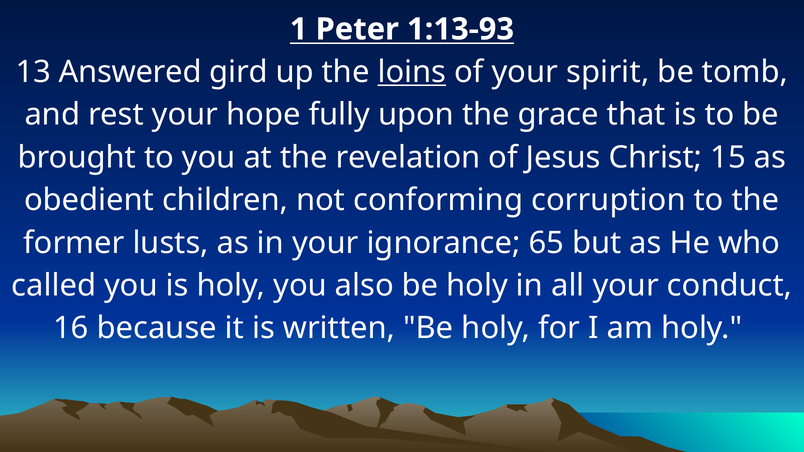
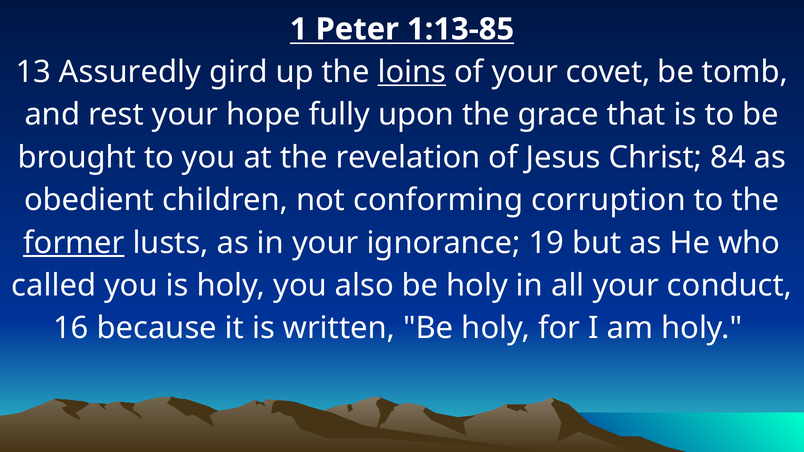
1:13-93: 1:13-93 -> 1:13-85 (461, 29)
Answered: Answered -> Assuredly (130, 72)
spirit: spirit -> covet (608, 72)
15: 15 -> 84 (728, 157)
former underline: none -> present (74, 243)
65: 65 -> 19 (546, 243)
